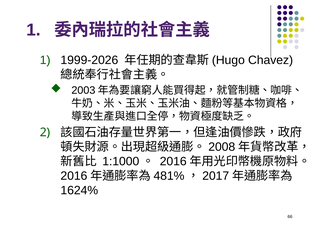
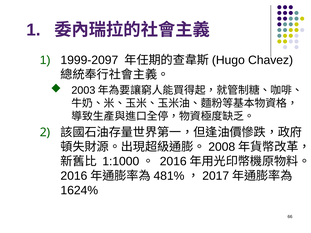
1999-2026: 1999-2026 -> 1999-2097 (89, 60)
